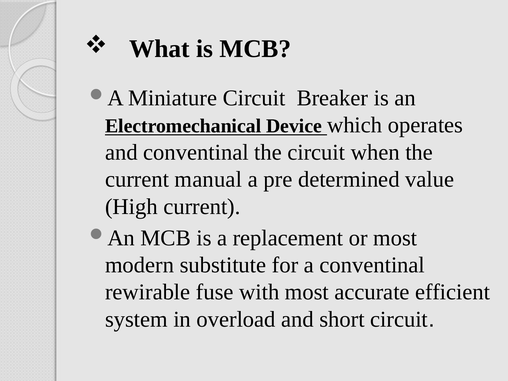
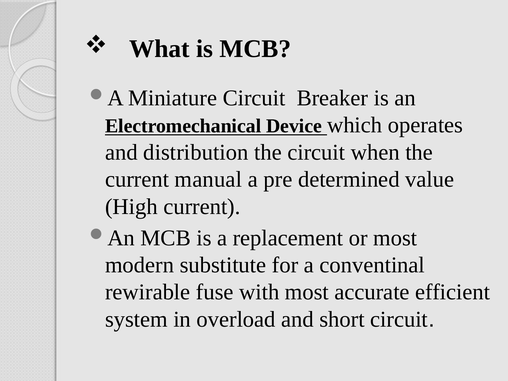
and conventinal: conventinal -> distribution (196, 152)
